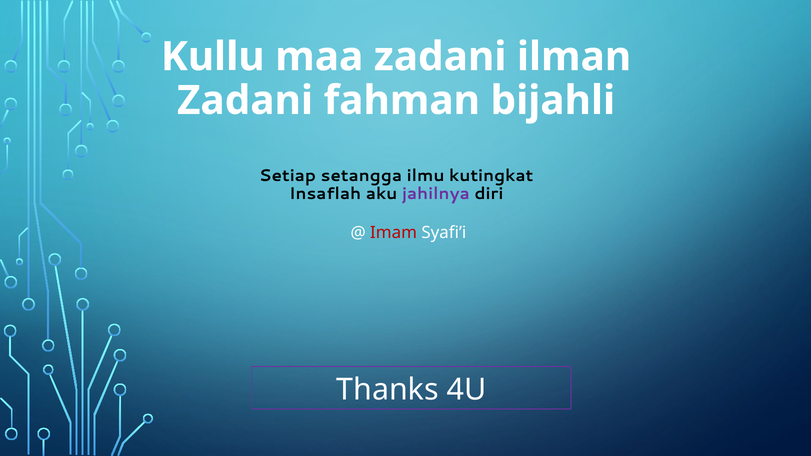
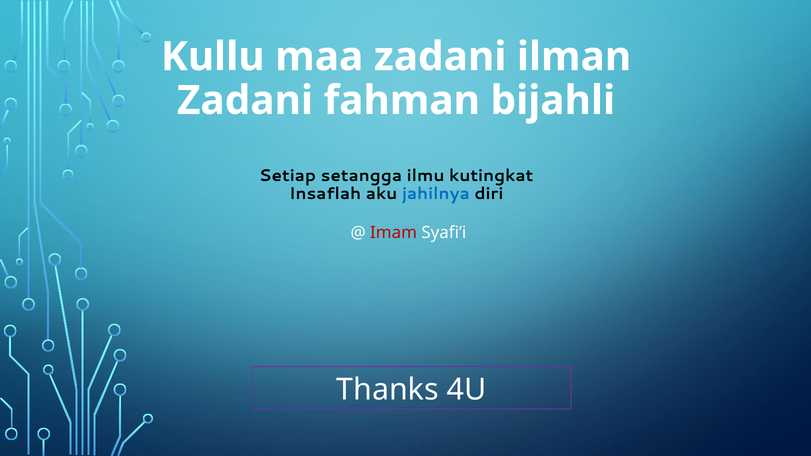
jahilnya colour: purple -> blue (436, 194)
